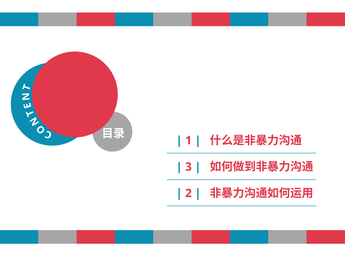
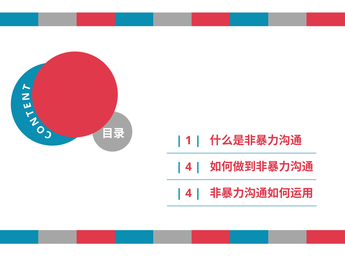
3: 3 -> 4 (189, 167)
2: 2 -> 4 (189, 193)
